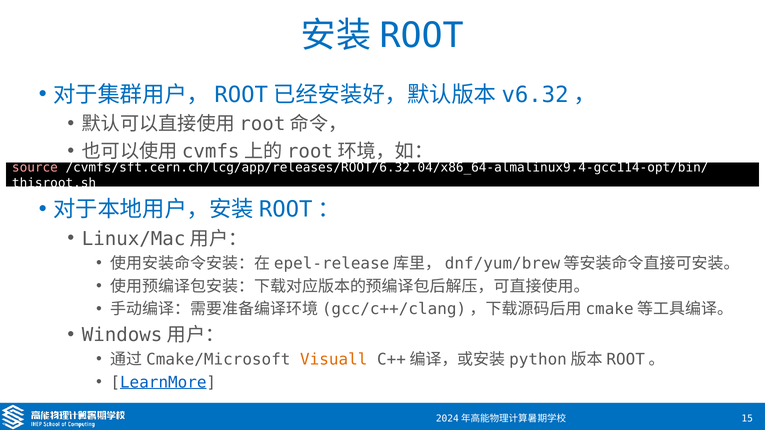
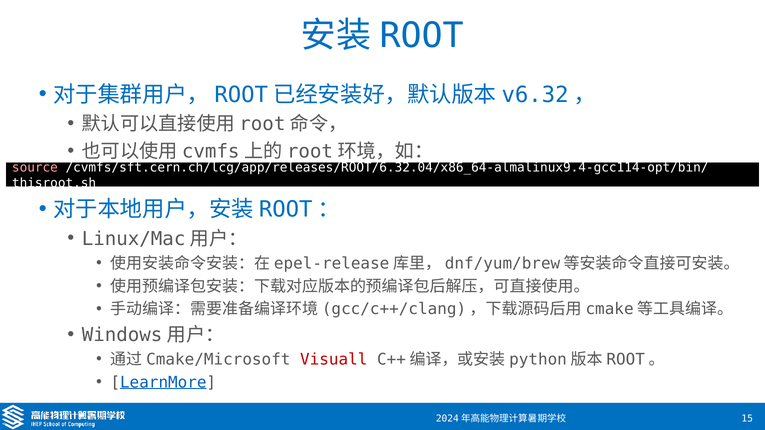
Visuall colour: orange -> red (334, 360)
